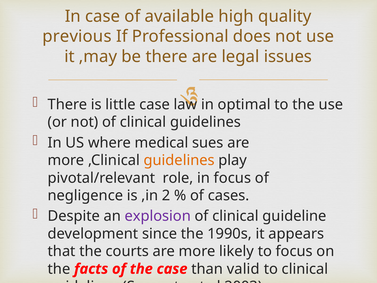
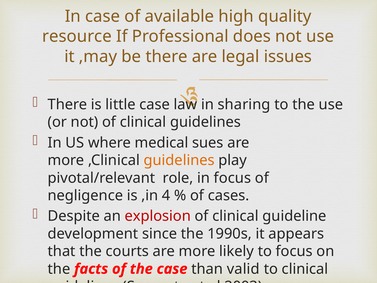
previous: previous -> resource (77, 36)
optimal: optimal -> sharing (244, 104)
2: 2 -> 4 (166, 195)
explosion colour: purple -> red (158, 216)
